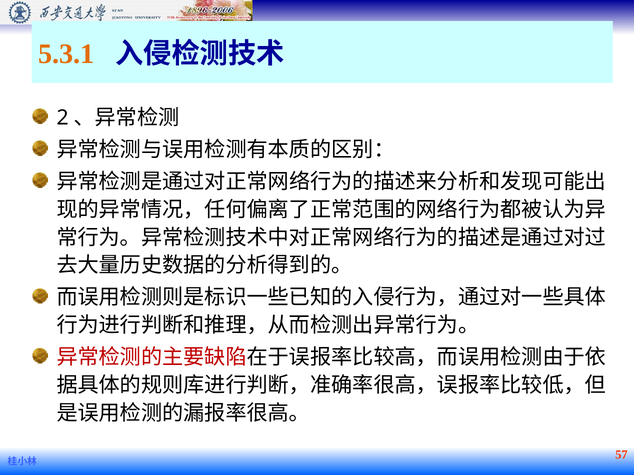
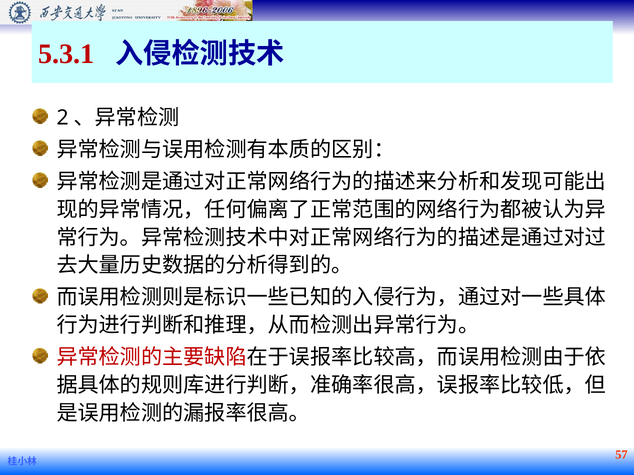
5.3.1 colour: orange -> red (66, 54)
